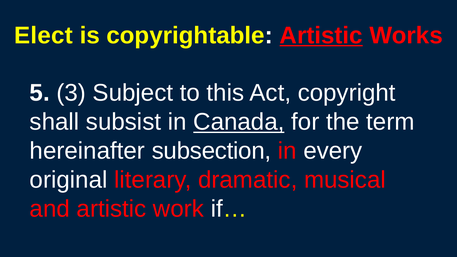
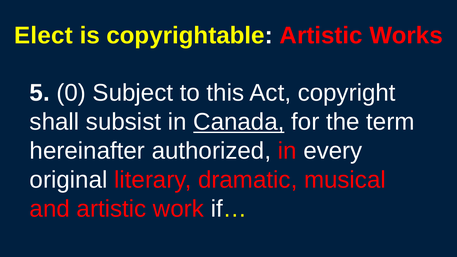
Artistic underline: present -> none (321, 35)
3: 3 -> 0 (71, 93)
subsection: subsection -> authorized (211, 151)
